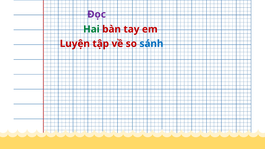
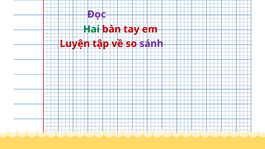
sánh colour: blue -> purple (151, 44)
